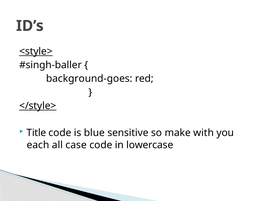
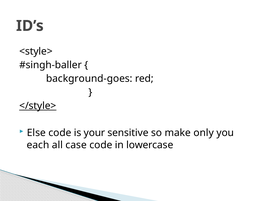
<style> underline: present -> none (36, 51)
Title: Title -> Else (36, 133)
blue: blue -> your (94, 133)
with: with -> only (204, 133)
